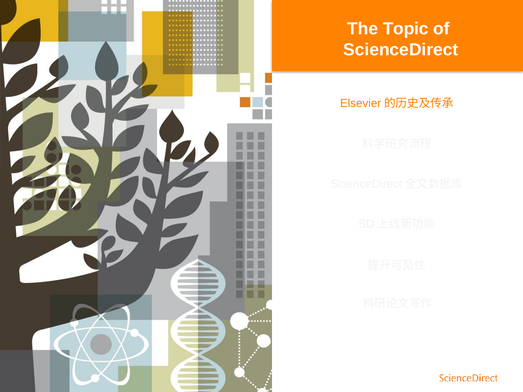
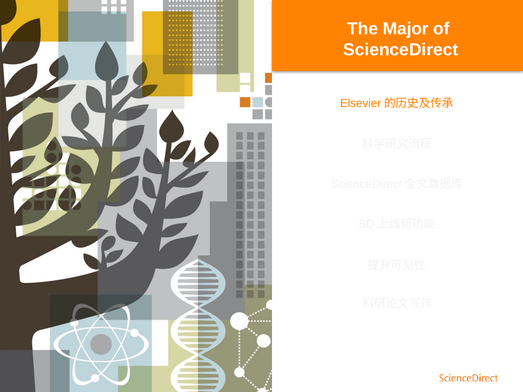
Topic: Topic -> Major (406, 29)
